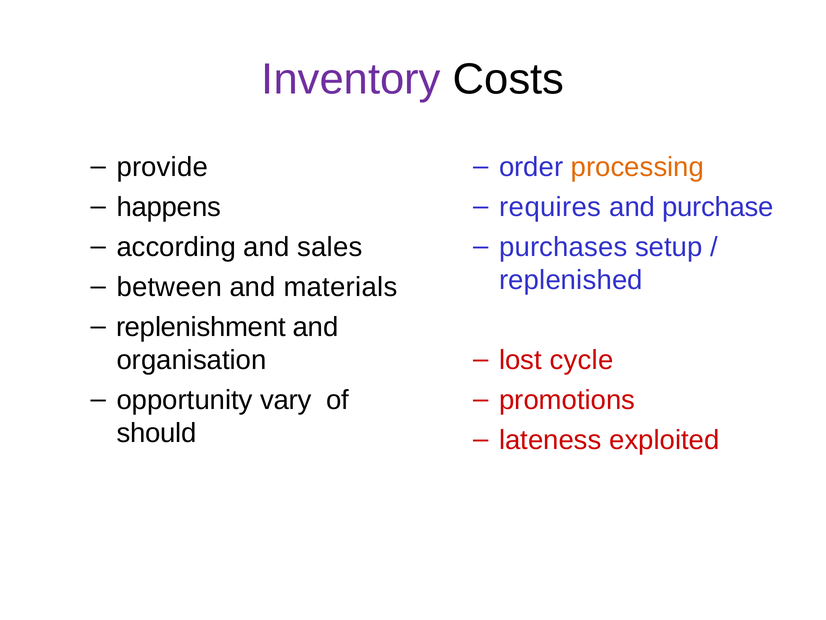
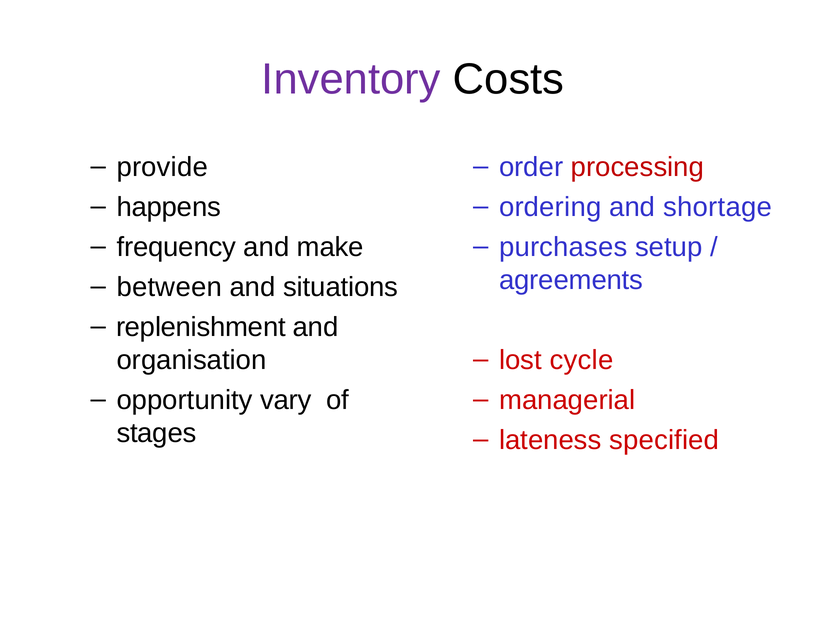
processing colour: orange -> red (638, 167)
requires: requires -> ordering (550, 207)
purchase: purchase -> shortage (718, 207)
according: according -> frequency (176, 247)
sales: sales -> make (330, 247)
replenished: replenished -> agreements (571, 280)
materials: materials -> situations (341, 287)
promotions: promotions -> managerial (567, 400)
should: should -> stages (156, 433)
exploited: exploited -> specified (664, 440)
